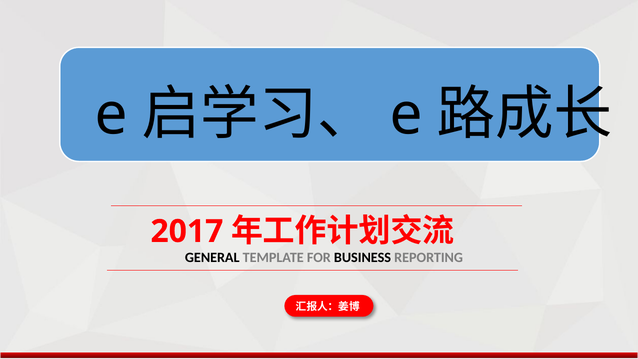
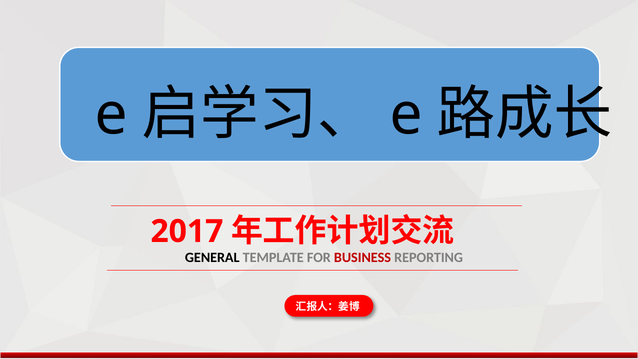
BUSINESS colour: black -> red (363, 258)
